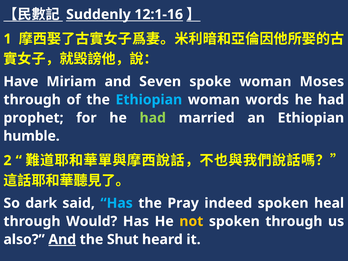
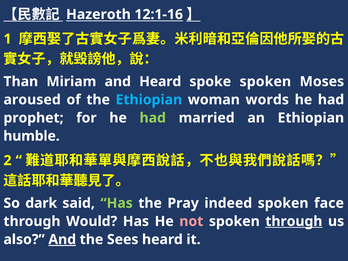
Suddenly: Suddenly -> Hazeroth (98, 14)
Have: Have -> Than (21, 82)
and Seven: Seven -> Heard (160, 82)
spoke woman: woman -> spoken (265, 82)
through: through -> aroused (32, 100)
Has colour: light blue -> light green (117, 203)
heal: heal -> face (329, 203)
not colour: yellow -> pink (191, 221)
through underline: none -> present (294, 221)
Shut: Shut -> Sees (123, 239)
